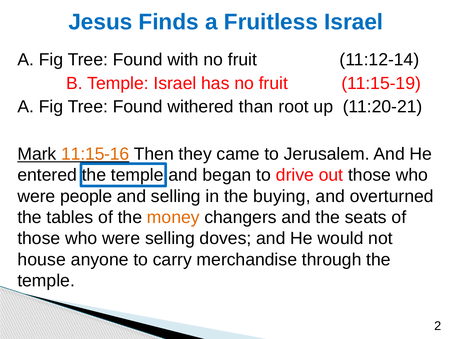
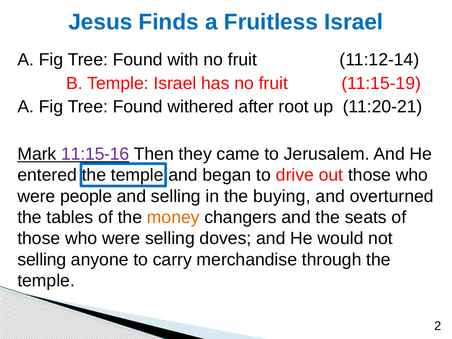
than: than -> after (256, 107)
11:15-16 colour: orange -> purple (95, 154)
house: house -> selling (42, 260)
